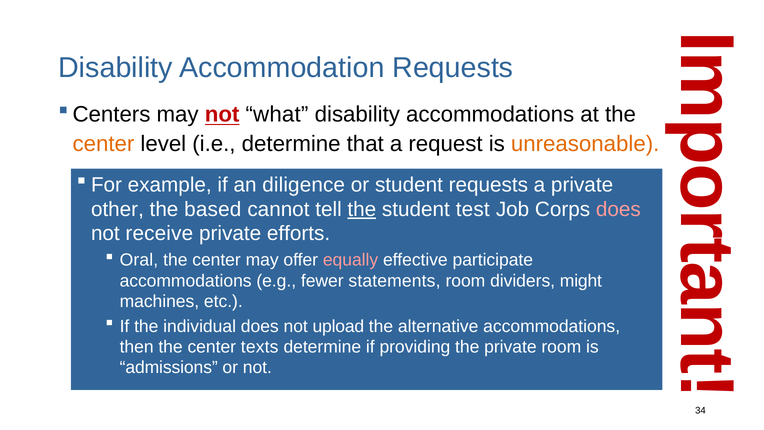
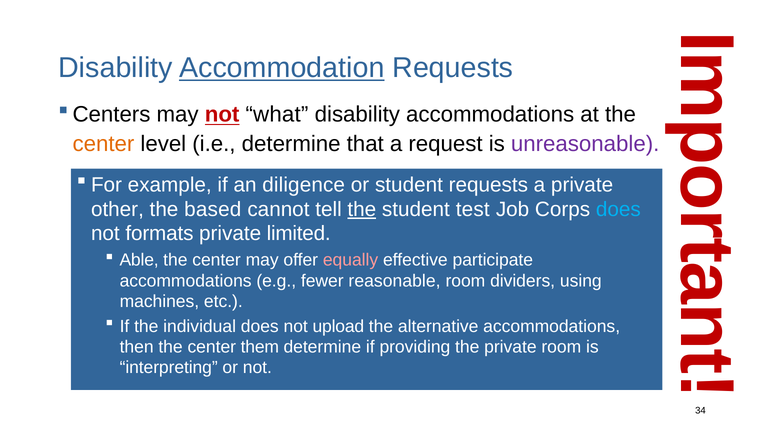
Accommodation underline: none -> present (282, 68)
unreasonable colour: orange -> purple (585, 144)
does colour: pink -> light blue (618, 209)
receive: receive -> formats (159, 233)
efforts: efforts -> limited (299, 233)
Oral: Oral -> Able (139, 260)
statements: statements -> reasonable (395, 281)
might: might -> using (581, 281)
texts: texts -> them (260, 347)
admissions: admissions -> interpreting (169, 367)
